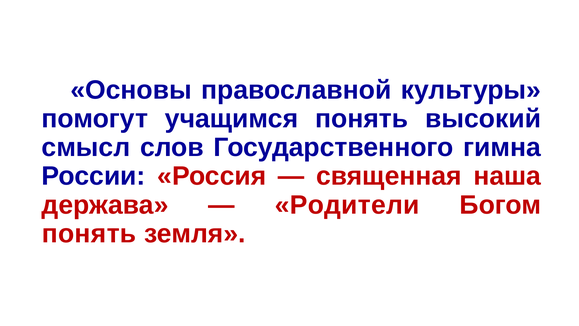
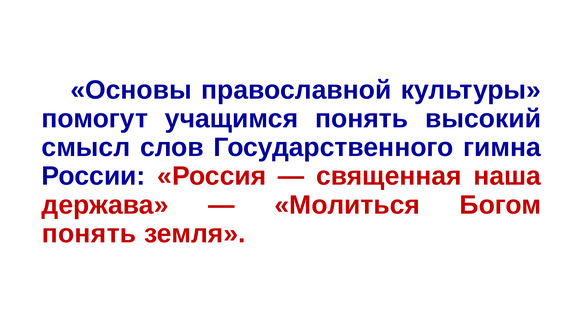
Родители: Родители -> Молиться (347, 205)
